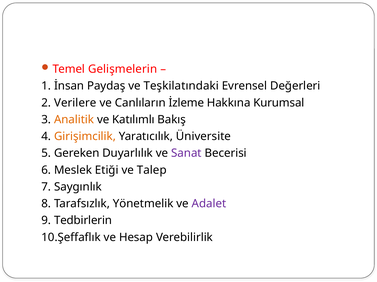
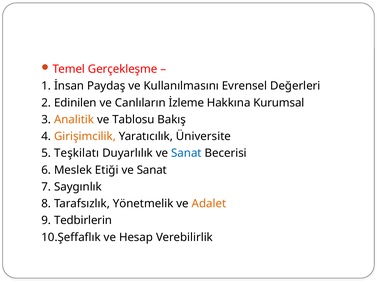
Gelişmelerin: Gelişmelerin -> Gerçekleşme (123, 69)
Teşkilatındaki: Teşkilatındaki -> Kullanılmasını (181, 86)
Verilere: Verilere -> Edinilen (75, 103)
Katılımlı: Katılımlı -> Tablosu (133, 120)
Gereken: Gereken -> Teşkilatı (77, 154)
Sanat colour: purple -> blue (186, 154)
Etiği ve Talep: Talep -> Sanat (152, 170)
Adalet colour: purple -> orange (209, 204)
